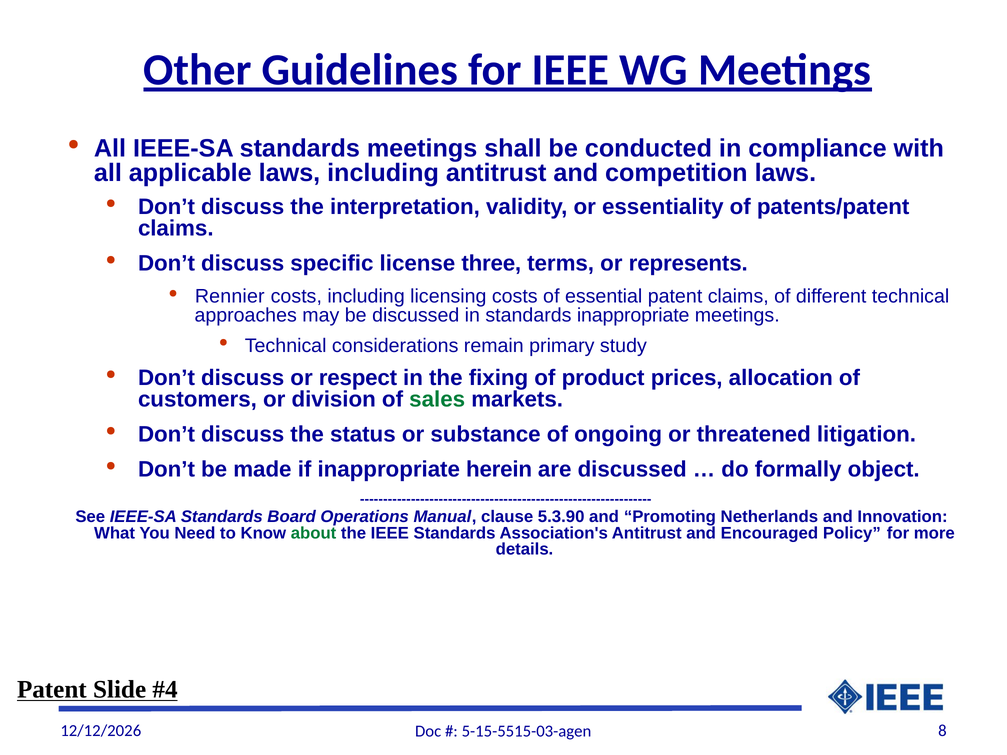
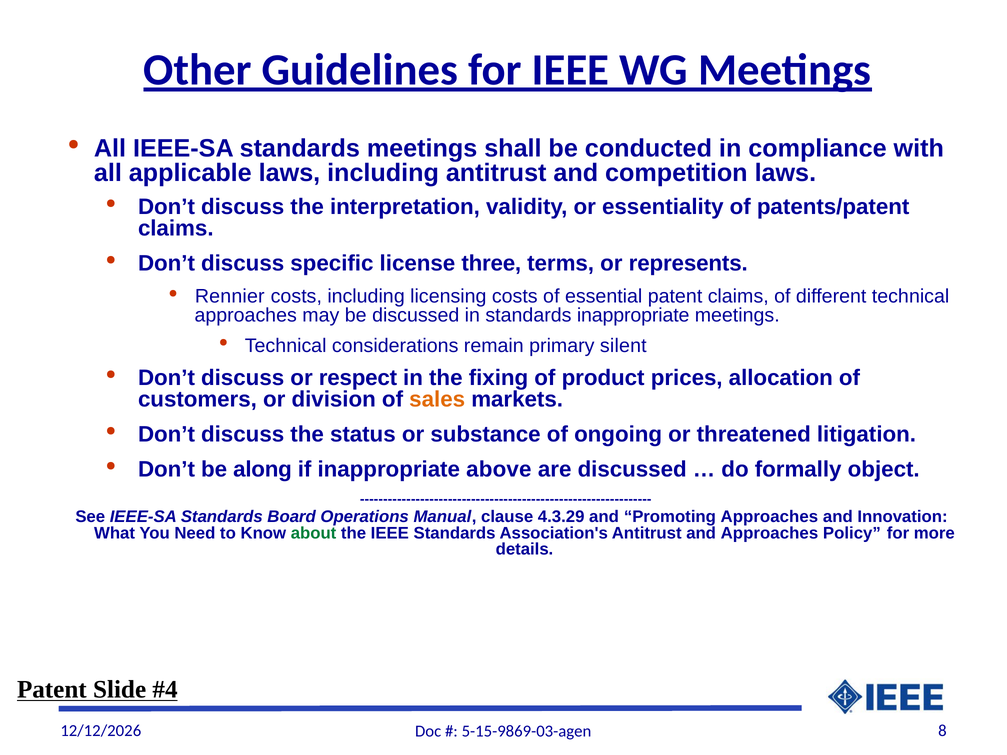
study: study -> silent (623, 346)
sales colour: green -> orange (437, 400)
made: made -> along (262, 469)
herein: herein -> above (499, 469)
5.3.90: 5.3.90 -> 4.3.29 (561, 517)
Promoting Netherlands: Netherlands -> Approaches (769, 517)
and Encouraged: Encouraged -> Approaches (769, 533)
5-15-5515-03-agen: 5-15-5515-03-agen -> 5-15-9869-03-agen (526, 731)
